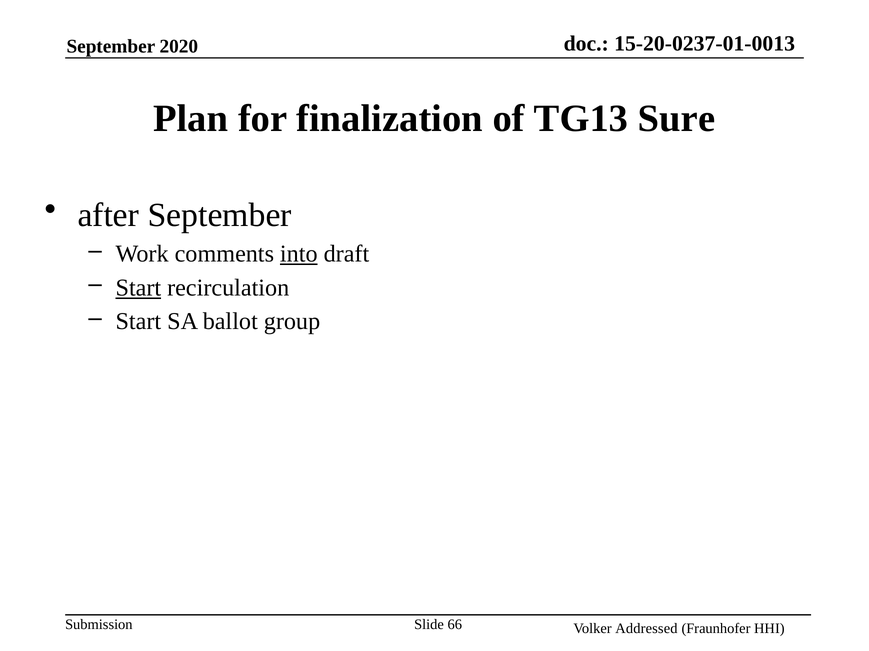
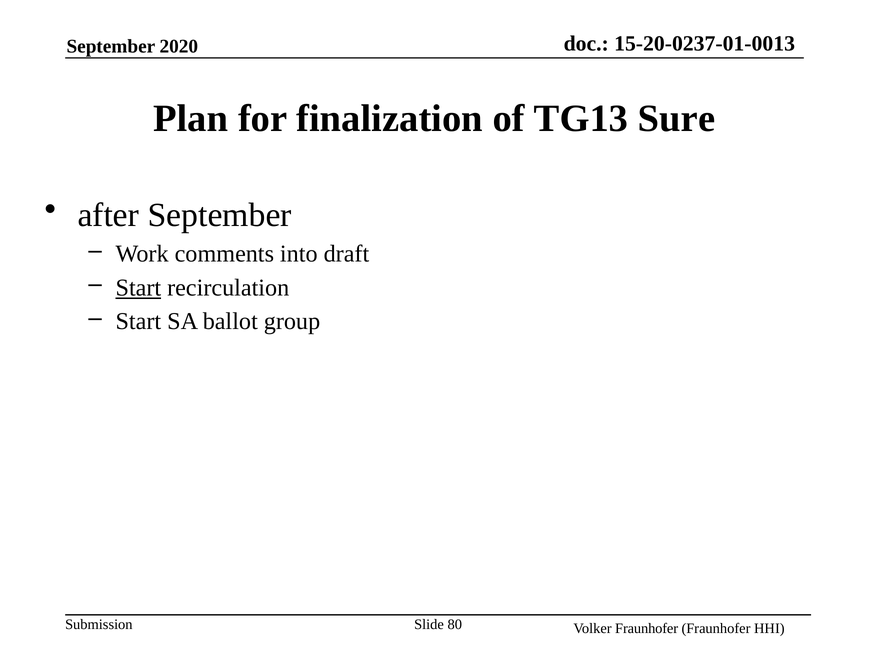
into underline: present -> none (299, 254)
66: 66 -> 80 (455, 625)
Volker Addressed: Addressed -> Fraunhofer (647, 629)
